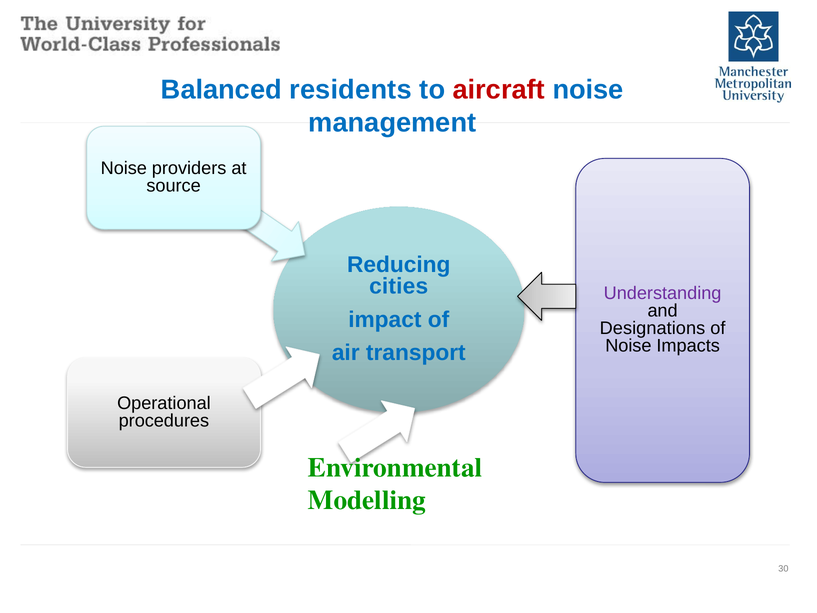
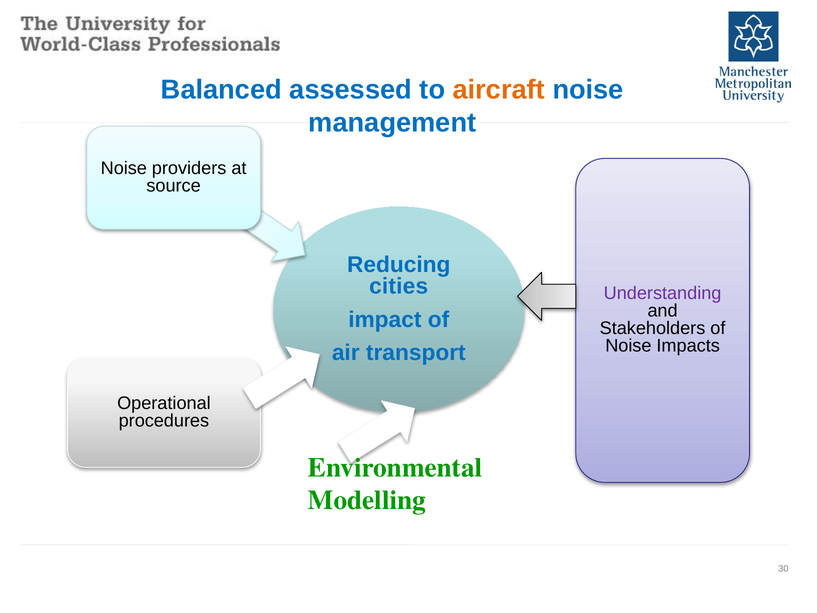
residents: residents -> assessed (351, 90)
aircraft colour: red -> orange (499, 90)
Designations: Designations -> Stakeholders (653, 328)
